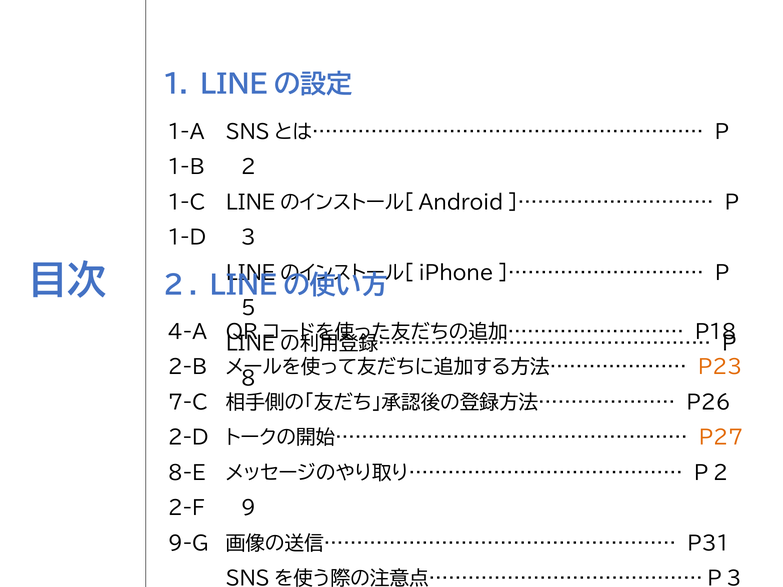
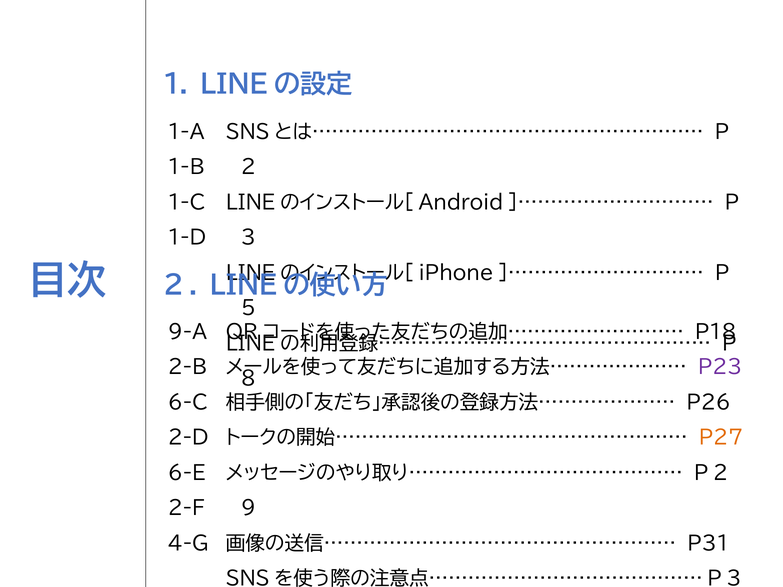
4-A: 4-A -> 9-A (187, 332)
P23 colour: orange -> purple (720, 368)
7-C: 7-C -> 6-C (188, 403)
8-E: 8-E -> 6-E (187, 473)
9-G: 9-G -> 4-G (188, 544)
